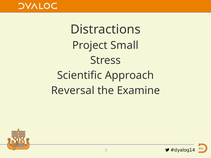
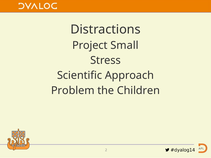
Reversal: Reversal -> Problem (73, 91)
Examine: Examine -> Children (138, 91)
